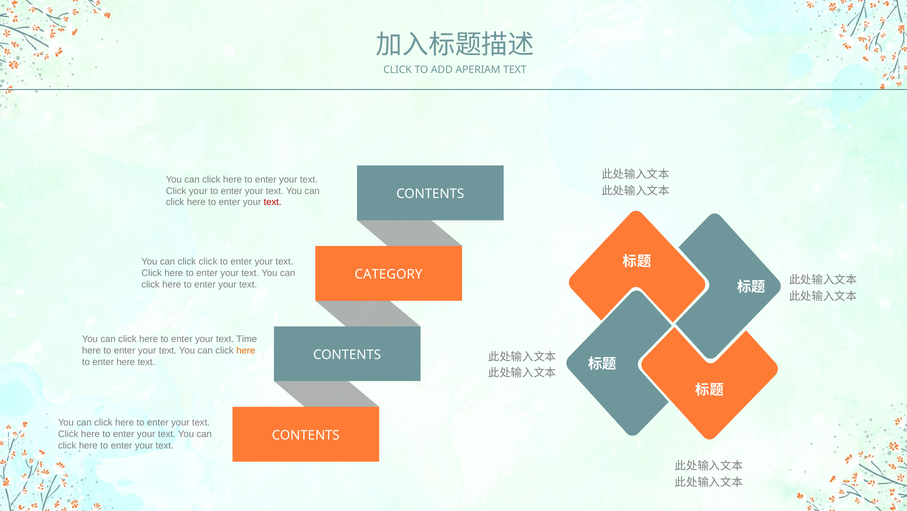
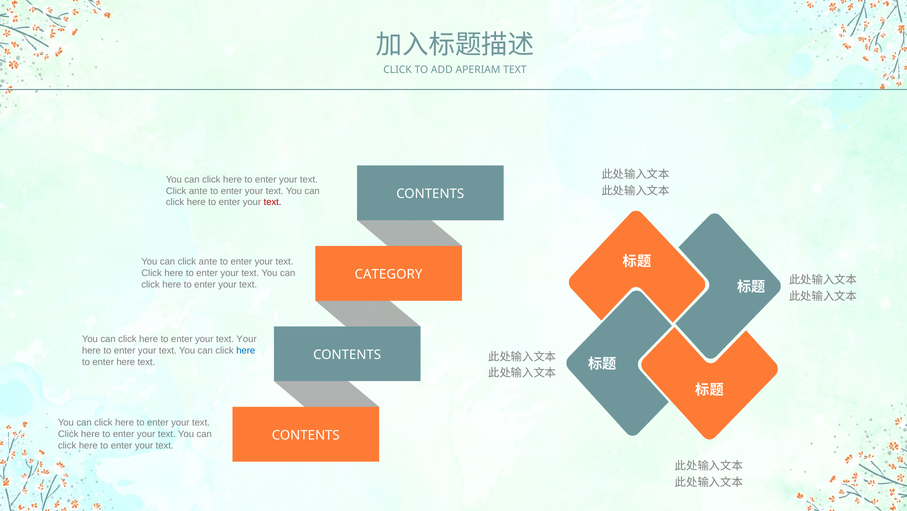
your: your -> ante (198, 191)
can click click: click -> ante (208, 261)
text Time: Time -> Your (247, 339)
here colour: orange -> blue (246, 350)
